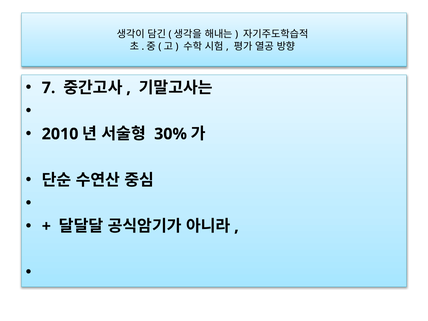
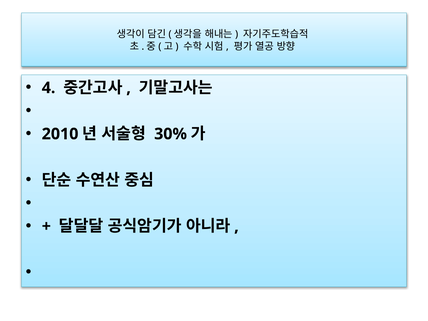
7: 7 -> 4 (49, 88)
